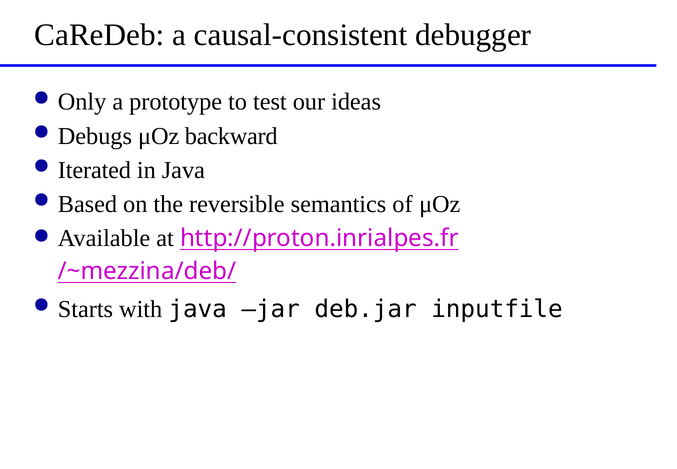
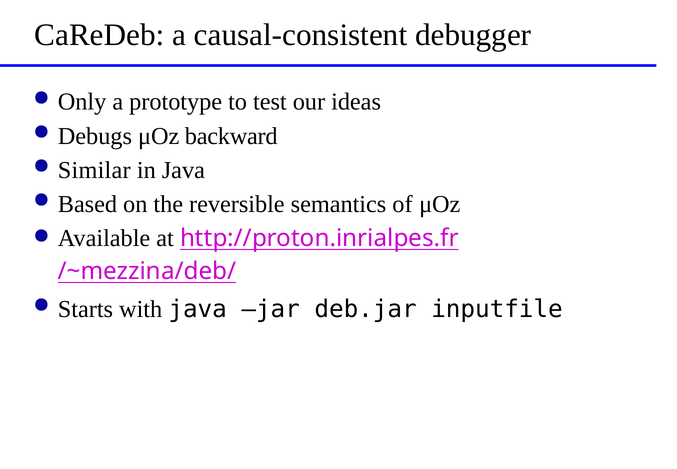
Iterated: Iterated -> Similar (94, 170)
